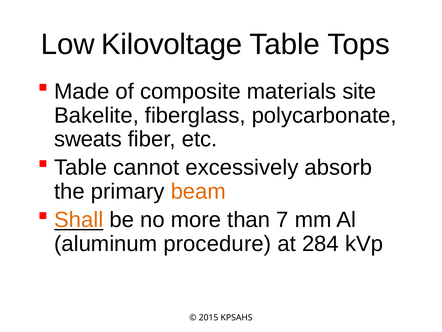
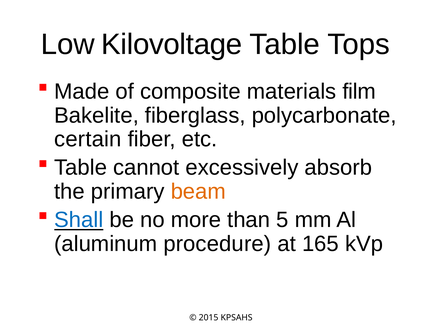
site: site -> film (359, 91)
sweats: sweats -> certain (88, 139)
Shall colour: orange -> blue (79, 220)
7: 7 -> 5 (282, 220)
284: 284 -> 165 (320, 243)
